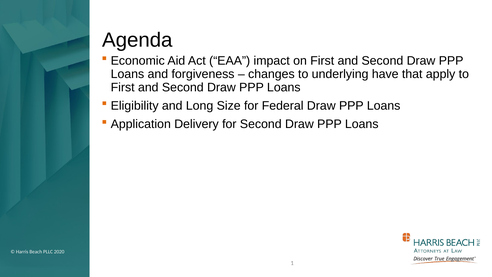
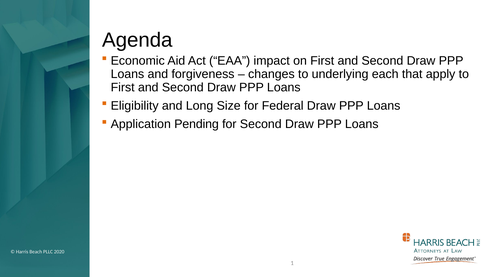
have: have -> each (385, 74)
Delivery: Delivery -> Pending (197, 124)
